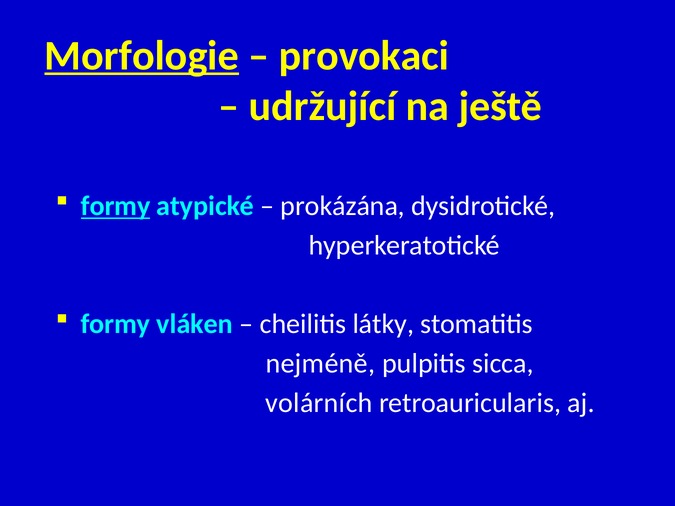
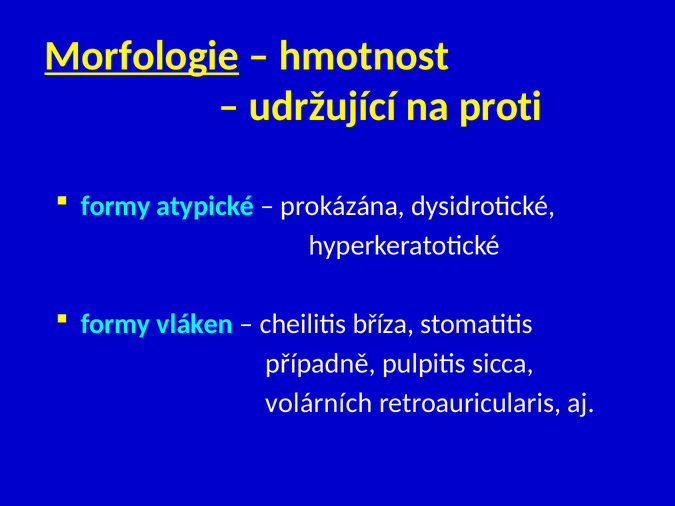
provokaci: provokaci -> hmotnost (364, 56)
ještě: ještě -> proti (501, 106)
formy underline: present -> none (116, 206)
látky: látky -> bříza (383, 324)
nejméně: nejméně -> případně (321, 364)
